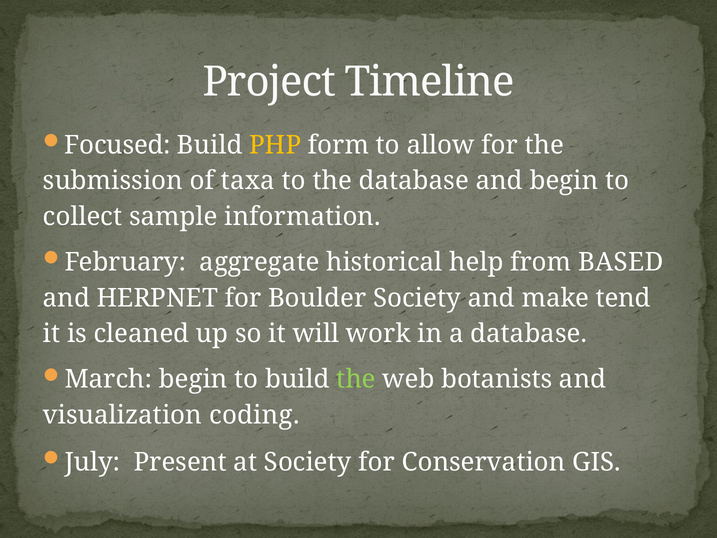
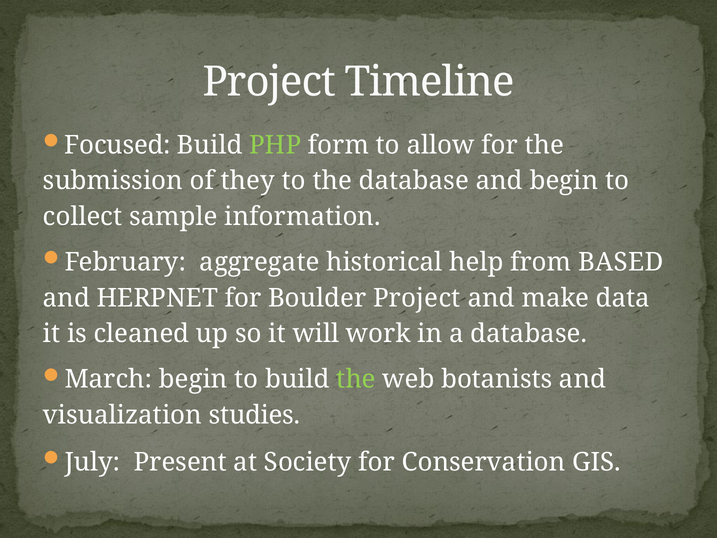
PHP colour: yellow -> light green (275, 145)
taxa: taxa -> they (248, 181)
Boulder Society: Society -> Project (417, 298)
tend: tend -> data (623, 298)
coding: coding -> studies (255, 415)
